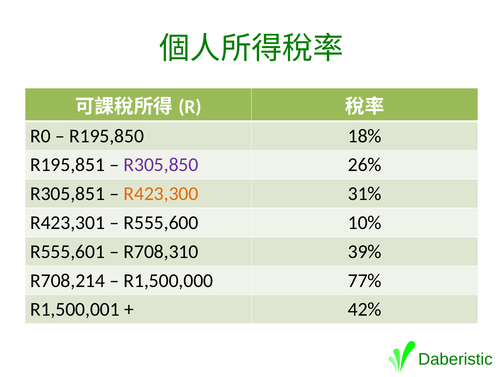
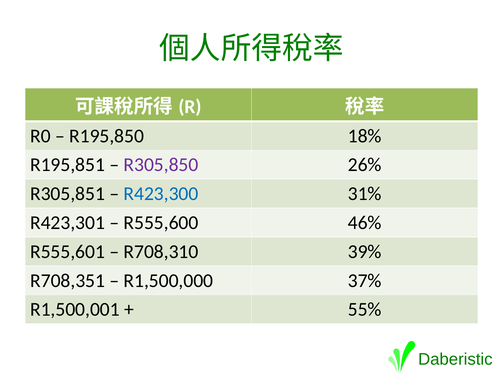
R423,300 colour: orange -> blue (161, 194)
10%: 10% -> 46% (365, 223)
R708,214: R708,214 -> R708,351 (68, 281)
77%: 77% -> 37% (365, 281)
42%: 42% -> 55% (365, 310)
